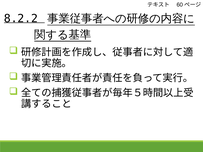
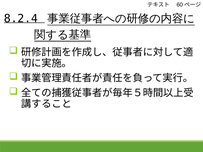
8.2.2: 8.2.2 -> 8.2.4 (21, 19)
